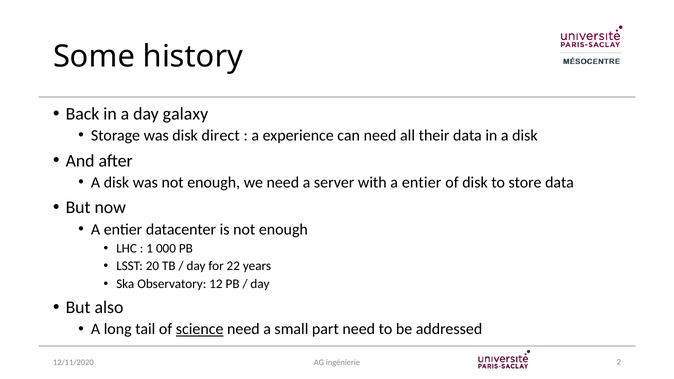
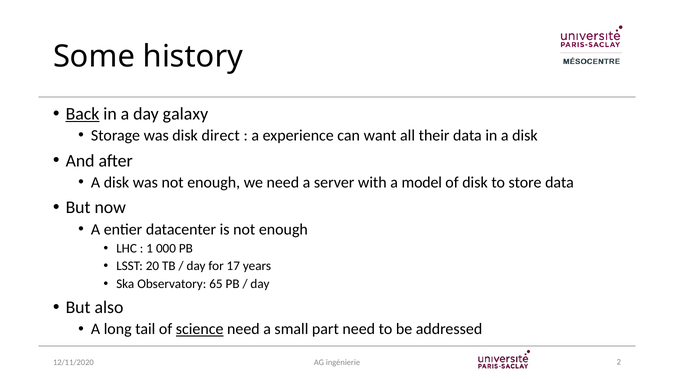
Back underline: none -> present (83, 114)
can need: need -> want (380, 135)
with a entier: entier -> model (422, 182)
22: 22 -> 17 (233, 266)
12: 12 -> 65 (216, 284)
